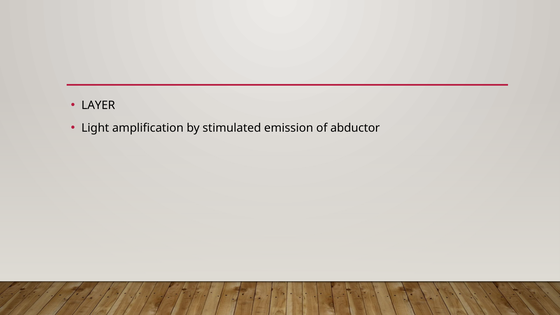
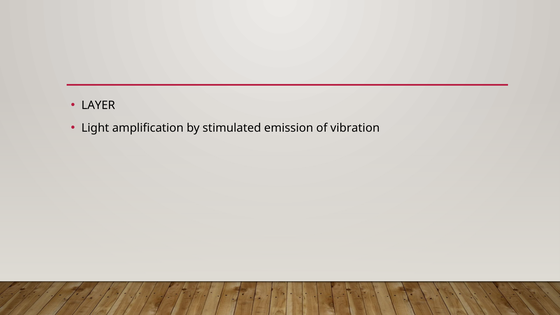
abductor: abductor -> vibration (355, 128)
